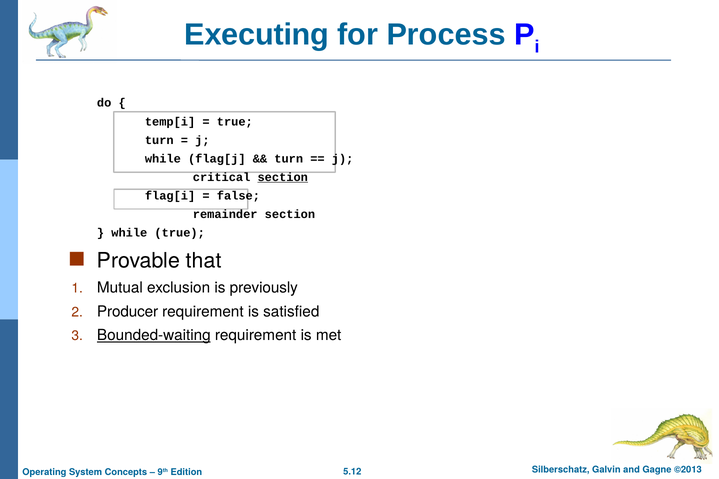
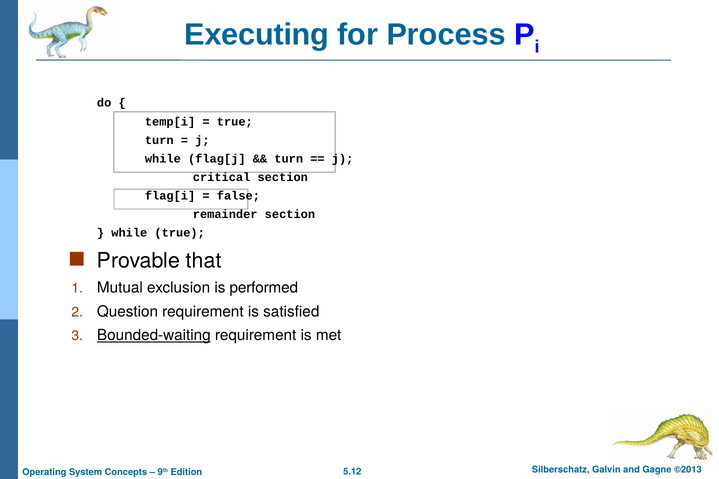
section underline: present -> none (283, 177)
previously: previously -> performed (264, 288)
Producer: Producer -> Question (127, 312)
